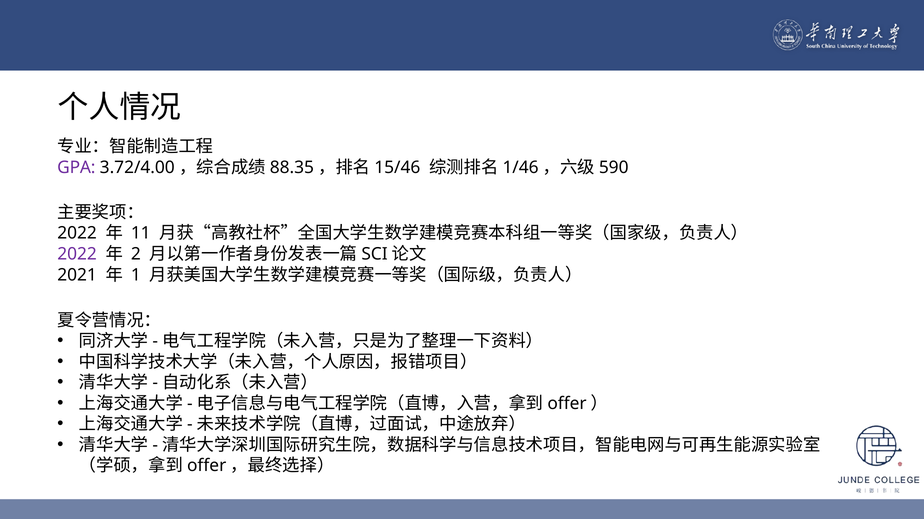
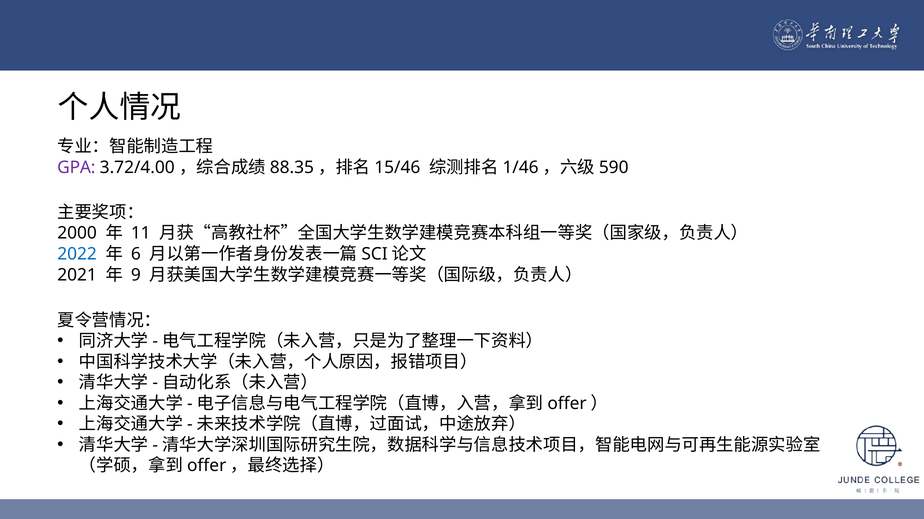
2022: 2022 -> 2000 (77, 234)
2022 colour: purple -> blue (77, 254)
2: 2 -> 6 (136, 254)
1: 1 -> 9 (136, 275)
